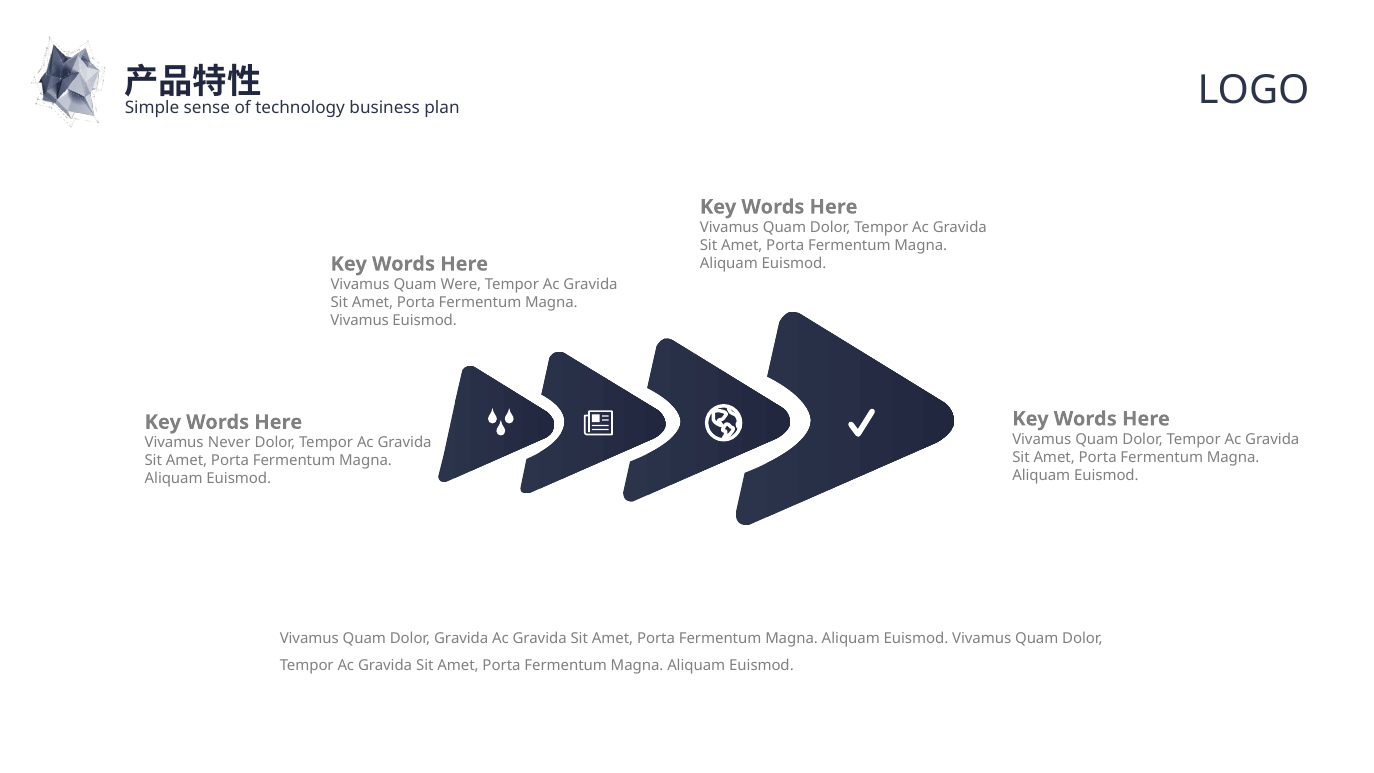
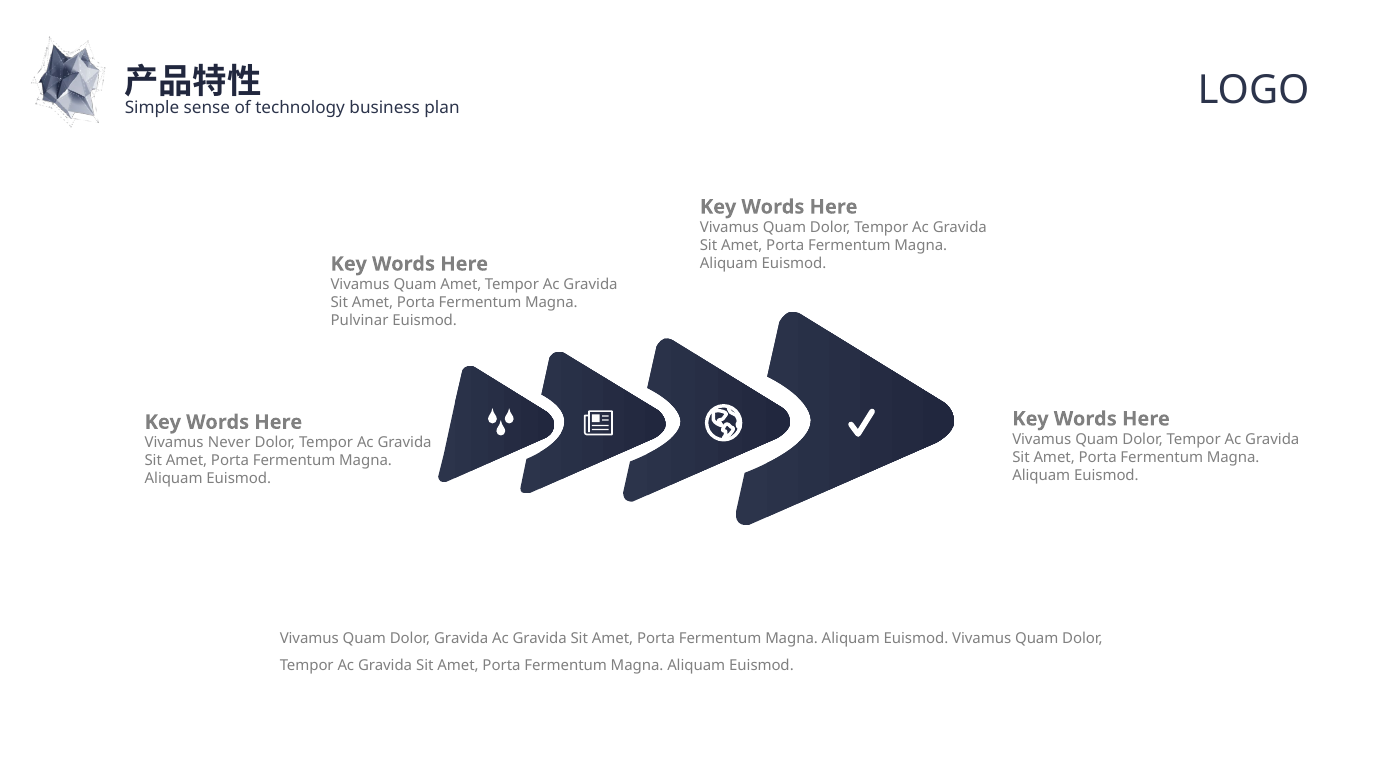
Quam Were: Were -> Amet (461, 285)
Vivamus: Vivamus -> Pulvinar (360, 321)
